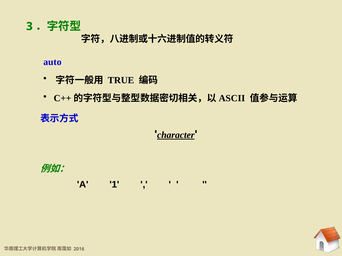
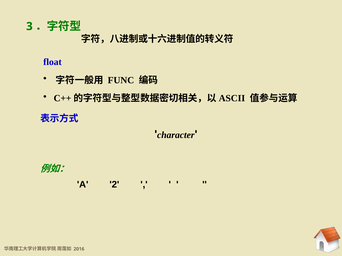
auto: auto -> float (52, 62)
TRUE: TRUE -> FUNC (121, 80)
character underline: present -> none (176, 135)
1: 1 -> 2 (114, 185)
